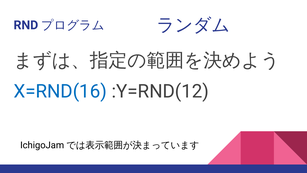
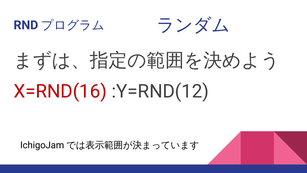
X=RND(16 colour: blue -> red (60, 91)
